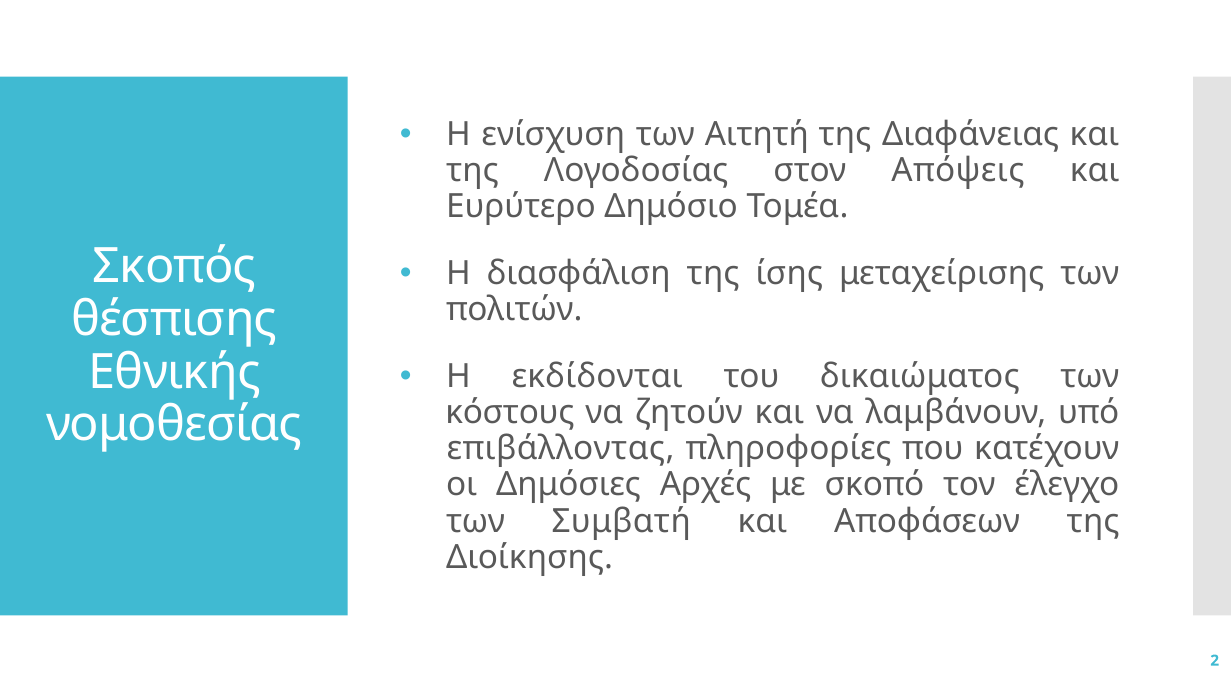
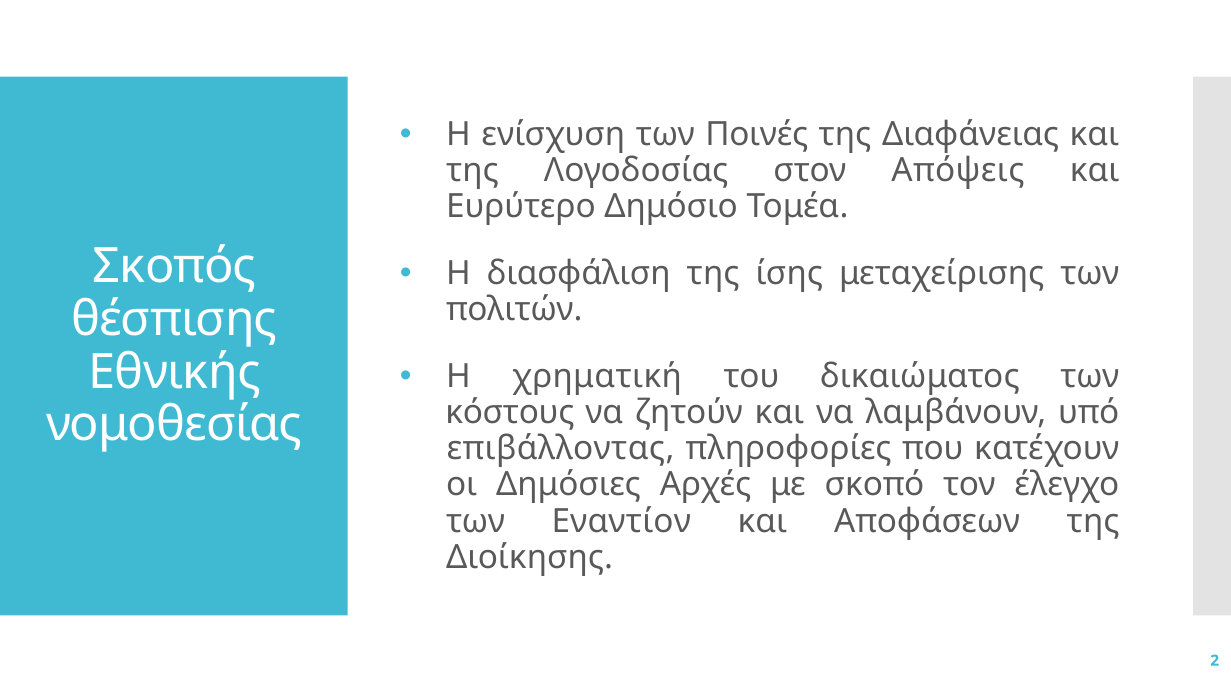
Αιτητή: Αιτητή -> Ποινές (757, 134)
εκδίδονται: εκδίδονται -> χρηματική (597, 376)
Συμβατή: Συμβατή -> Εναντίον (621, 521)
